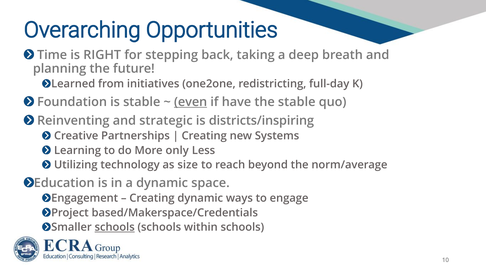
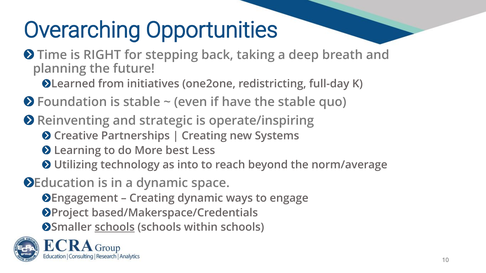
even underline: present -> none (191, 102)
districts/inspiring: districts/inspiring -> operate/inspiring (261, 121)
only: only -> best (177, 151)
size: size -> into (188, 165)
